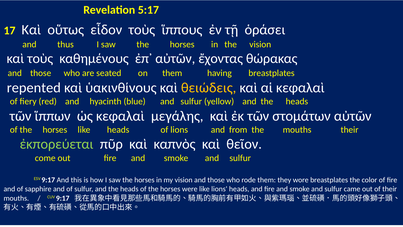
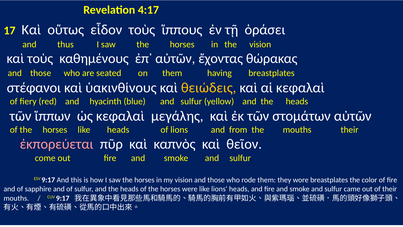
5:17: 5:17 -> 4:17 (148, 10)
repented: repented -> στέφανοι (34, 88)
ἐκπορεύεται colour: light green -> pink (57, 144)
